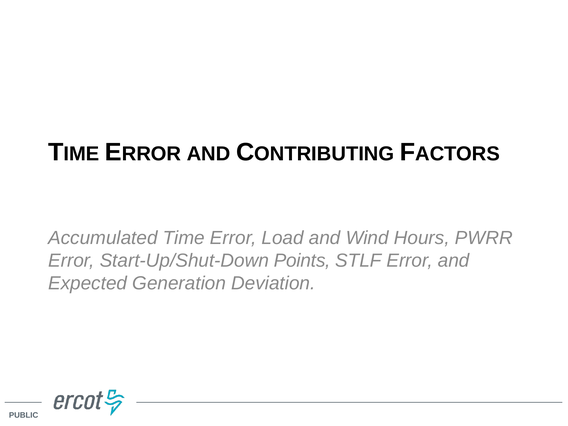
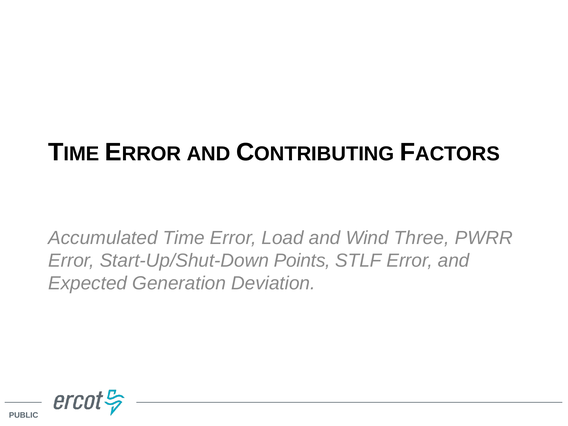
Hours: Hours -> Three (422, 238)
